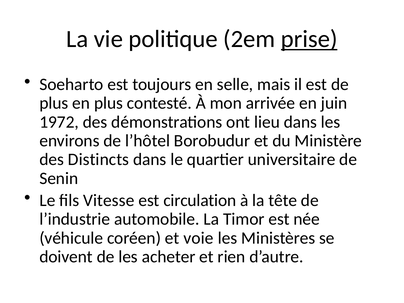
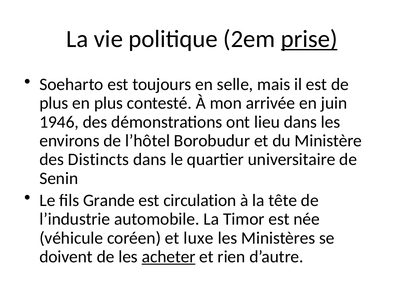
1972: 1972 -> 1946 (59, 122)
Vitesse: Vitesse -> Grande (109, 200)
voie: voie -> luxe (198, 238)
acheter underline: none -> present (169, 257)
